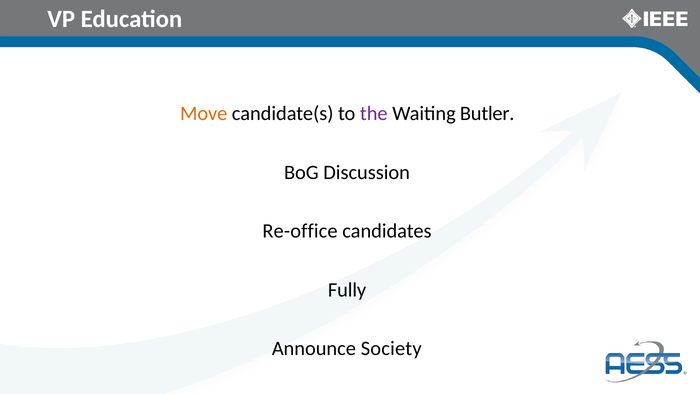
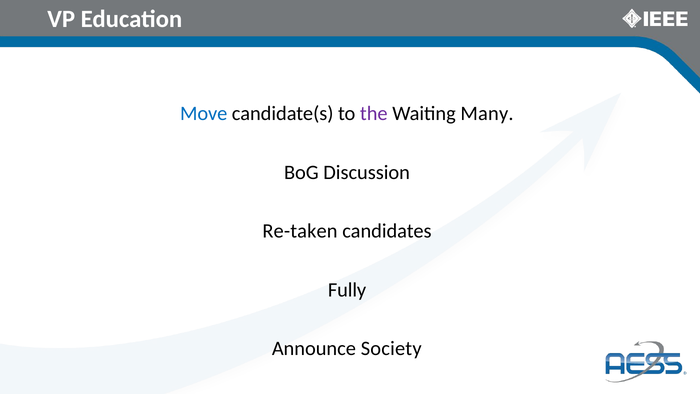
Move colour: orange -> blue (204, 114)
Butler: Butler -> Many (487, 114)
Re-office: Re-office -> Re-taken (300, 231)
